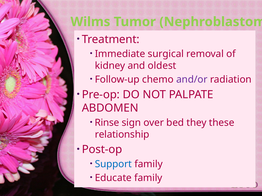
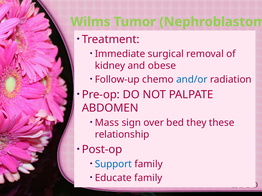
oldest: oldest -> obese (162, 66)
and/or colour: purple -> blue (192, 80)
Rinse: Rinse -> Mass (107, 123)
